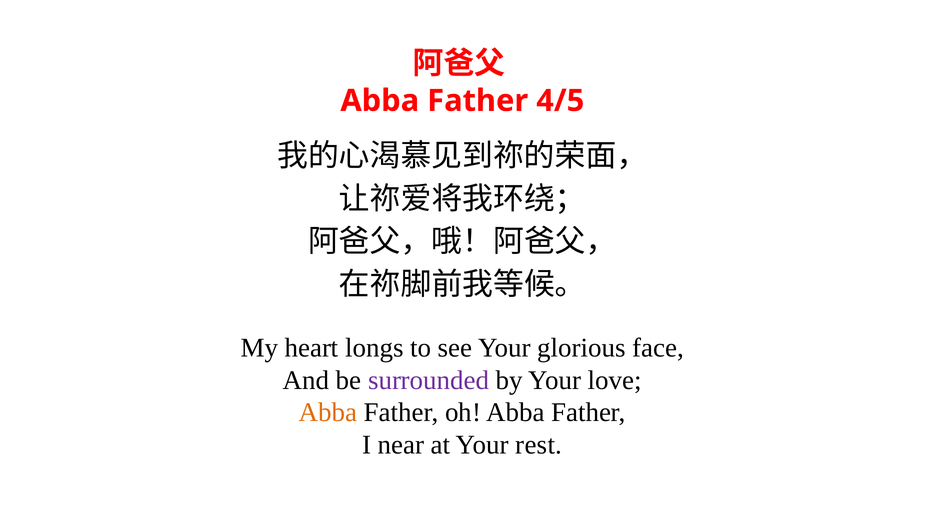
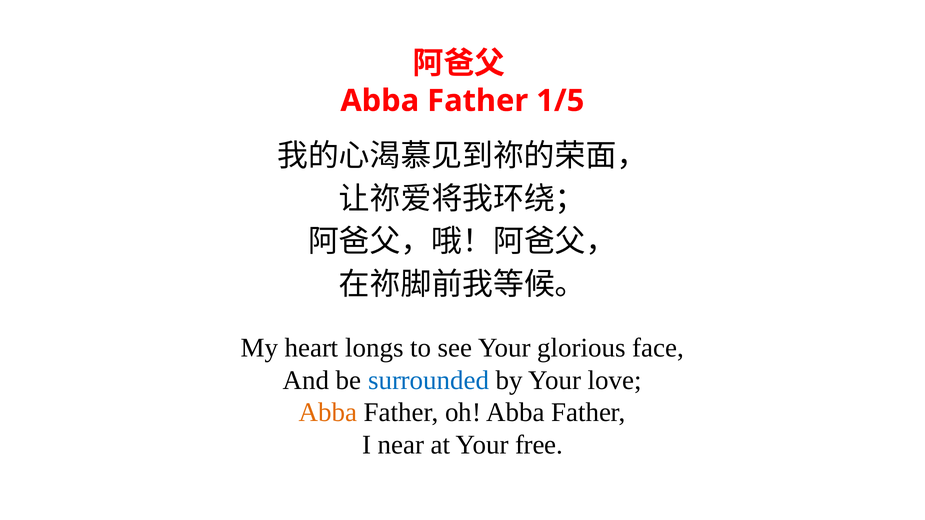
4/5: 4/5 -> 1/5 (560, 101)
surrounded colour: purple -> blue (429, 380)
rest: rest -> free (539, 445)
